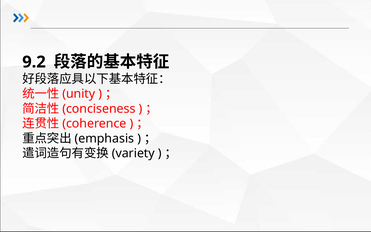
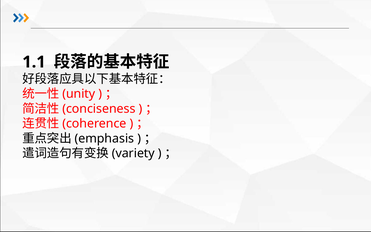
9.2: 9.2 -> 1.1 (34, 62)
